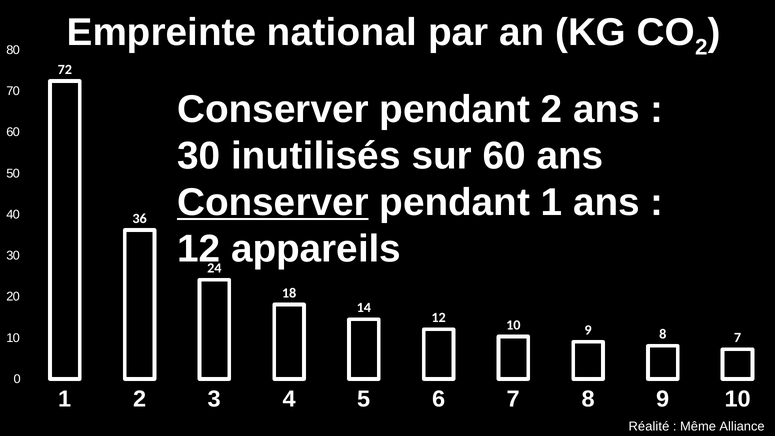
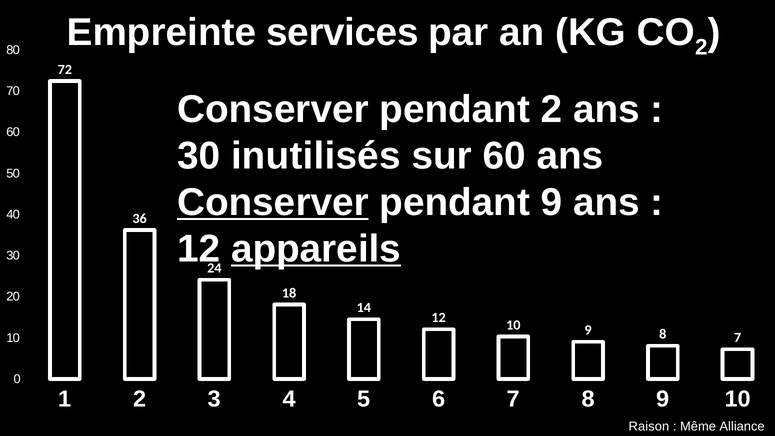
national: national -> services (342, 32)
pendant 1: 1 -> 9 (551, 202)
appareils underline: none -> present (316, 249)
Réalité: Réalité -> Raison (649, 426)
